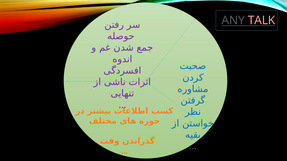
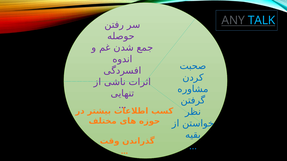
TALK colour: pink -> light blue (262, 20)
